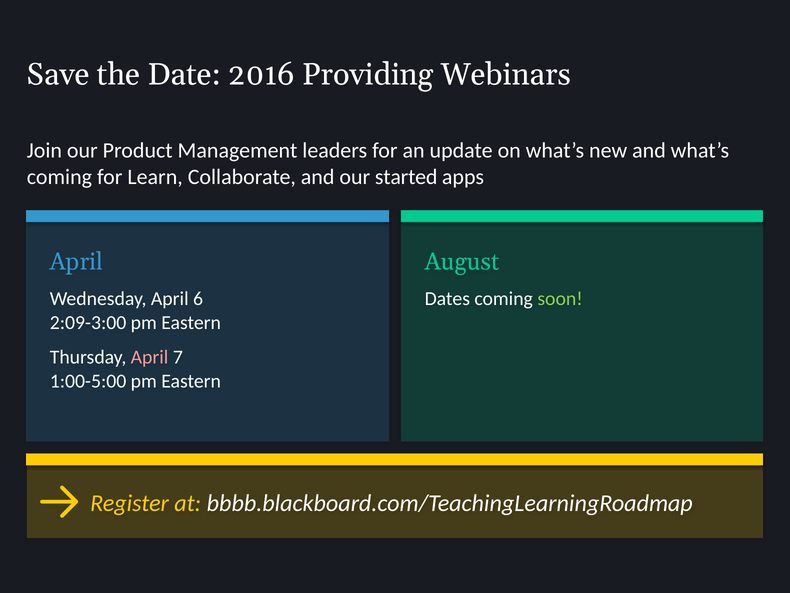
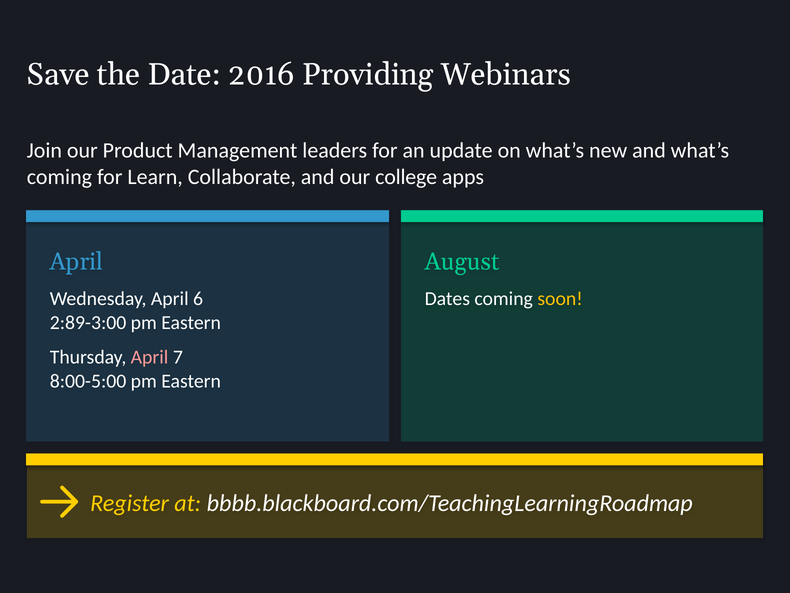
started: started -> college (406, 177)
soon colour: light green -> yellow (560, 299)
2:09-3:00: 2:09-3:00 -> 2:89-3:00 (88, 322)
1:00-5:00: 1:00-5:00 -> 8:00-5:00 (88, 381)
